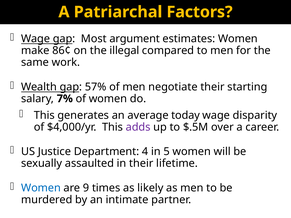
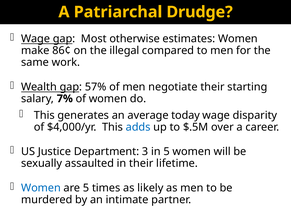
Factors: Factors -> Drudge (200, 12)
argument: argument -> otherwise (135, 39)
adds colour: purple -> blue (138, 127)
4: 4 -> 3 (145, 152)
are 9: 9 -> 5 (86, 188)
